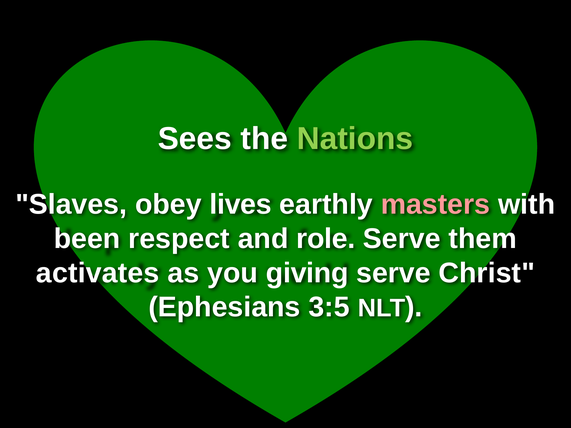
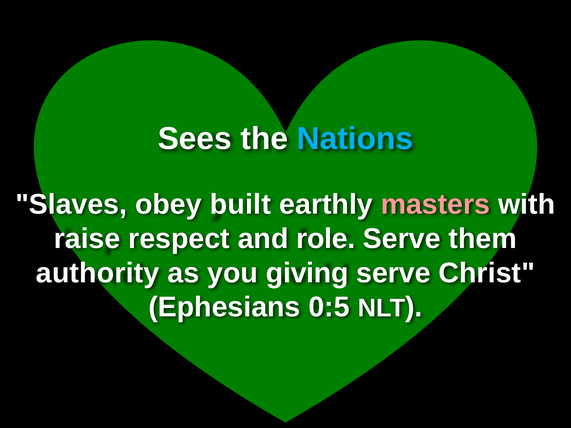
Nations colour: light green -> light blue (355, 139)
lives: lives -> built (240, 205)
been: been -> raise (87, 239)
activates: activates -> authority (98, 273)
3:5: 3:5 -> 0:5 (329, 307)
